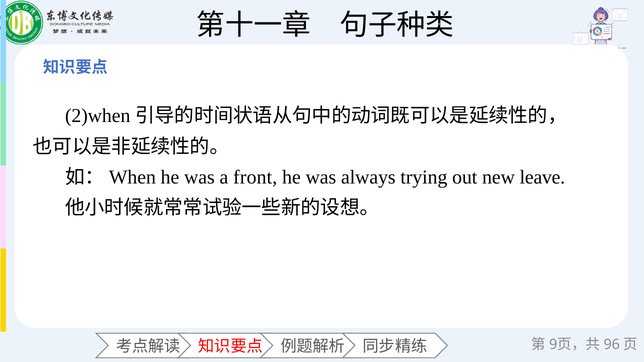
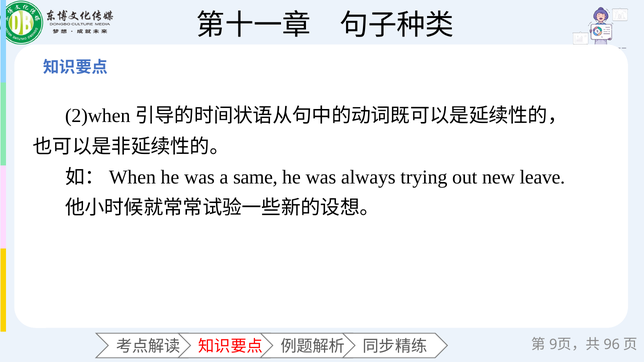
front: front -> same (255, 177)
